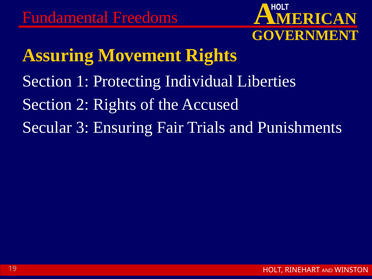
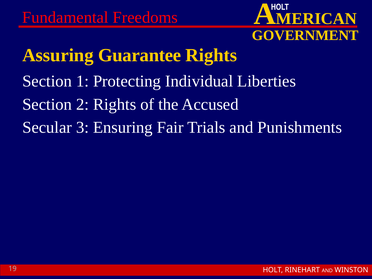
Movement: Movement -> Guarantee (140, 55)
